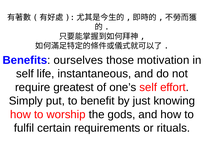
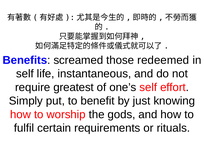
ourselves: ourselves -> screamed (78, 60)
motivation: motivation -> redeemed (163, 60)
